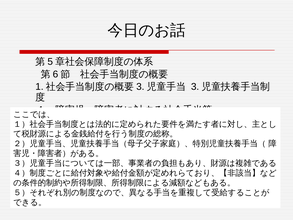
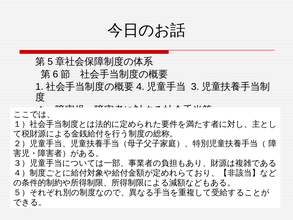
3: 3 -> 4 (140, 87)
